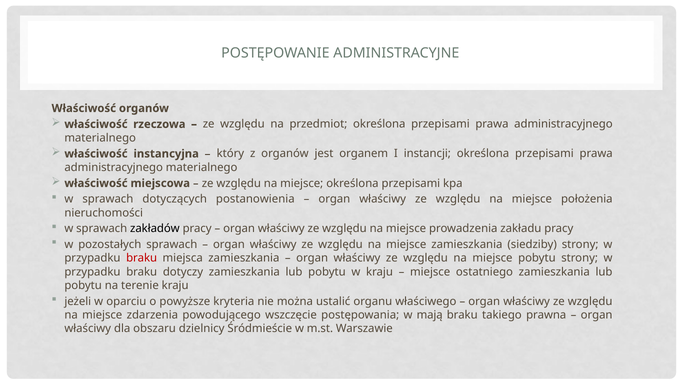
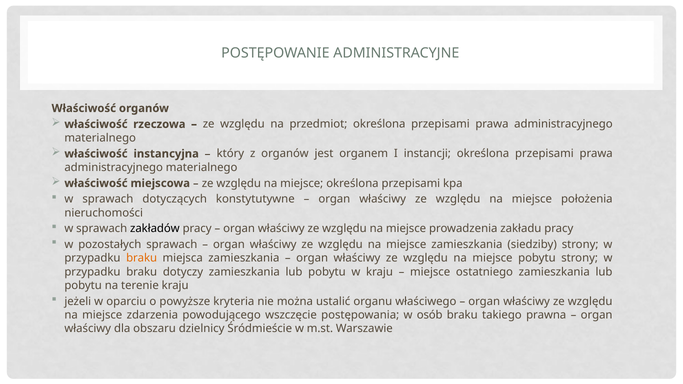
postanowienia: postanowienia -> konstytutywne (255, 199)
braku colour: red -> orange (142, 258)
mają: mają -> osób (430, 315)
